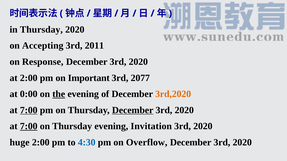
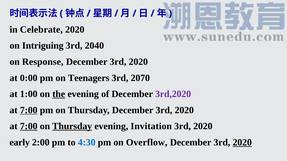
in Thursday: Thursday -> Celebrate (41, 30)
Accepting: Accepting -> Intriguing (43, 46)
2011: 2011 -> 2040 (94, 46)
at 2:00: 2:00 -> 0:00 (29, 78)
Important: Important -> Teenagers (89, 78)
2077: 2077 -> 2070 (140, 78)
0:00: 0:00 -> 1:00 (29, 94)
3rd,2020 colour: orange -> purple (173, 94)
December underline: present -> none (133, 110)
Thursday underline: none -> present (72, 127)
huge: huge -> early (20, 143)
2020 underline: none -> present (242, 143)
